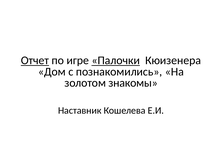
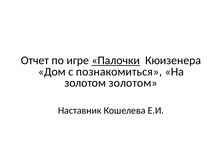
Отчет underline: present -> none (35, 60)
познакомились: познакомились -> познакомиться (119, 71)
золотом знакомы: знакомы -> золотом (133, 83)
